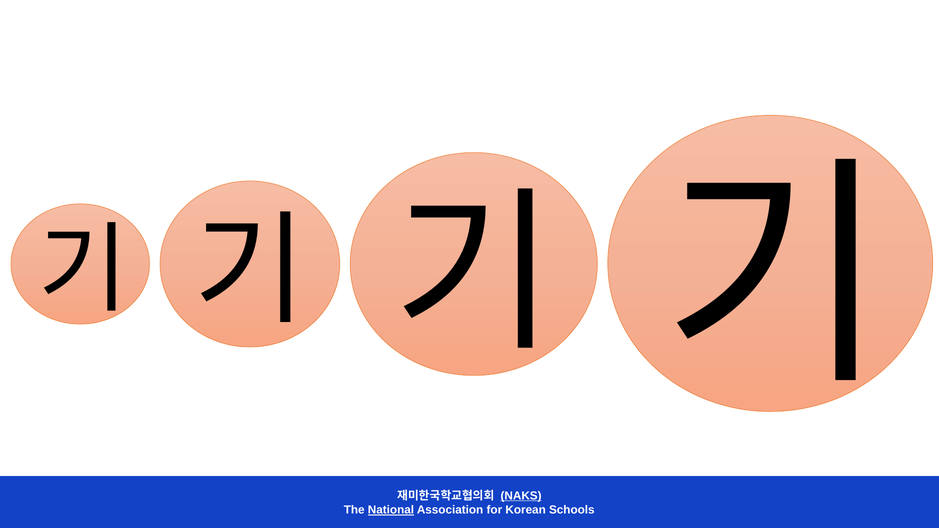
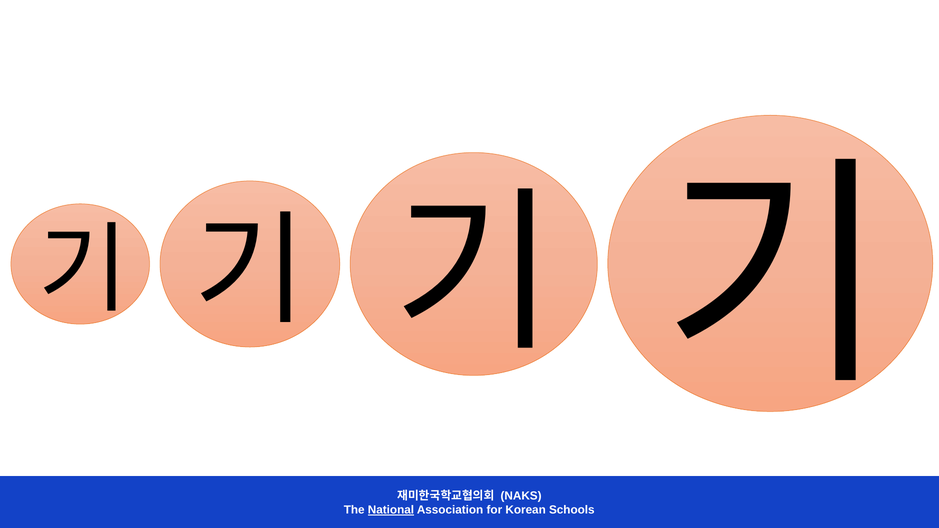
NAKS underline: present -> none (521, 496)
